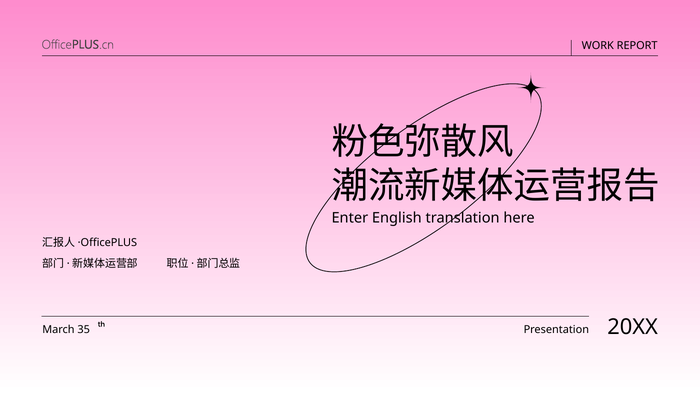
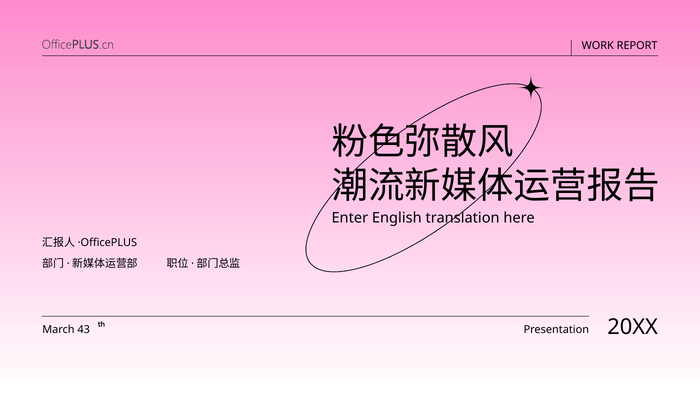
35: 35 -> 43 (84, 329)
